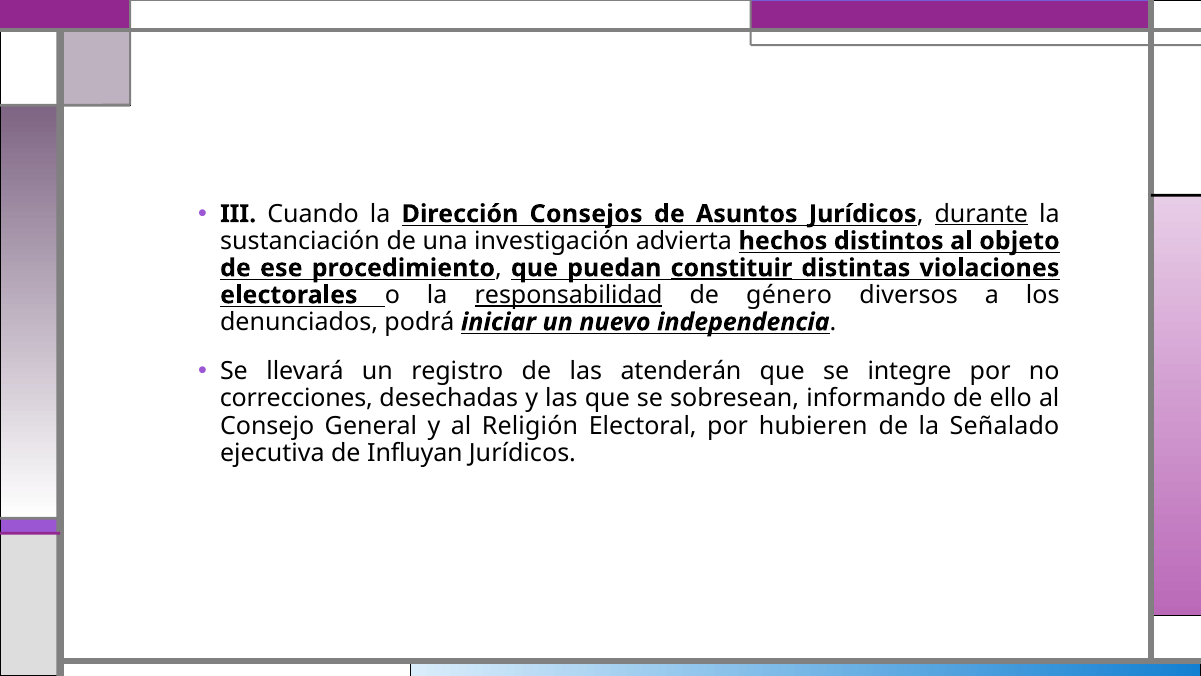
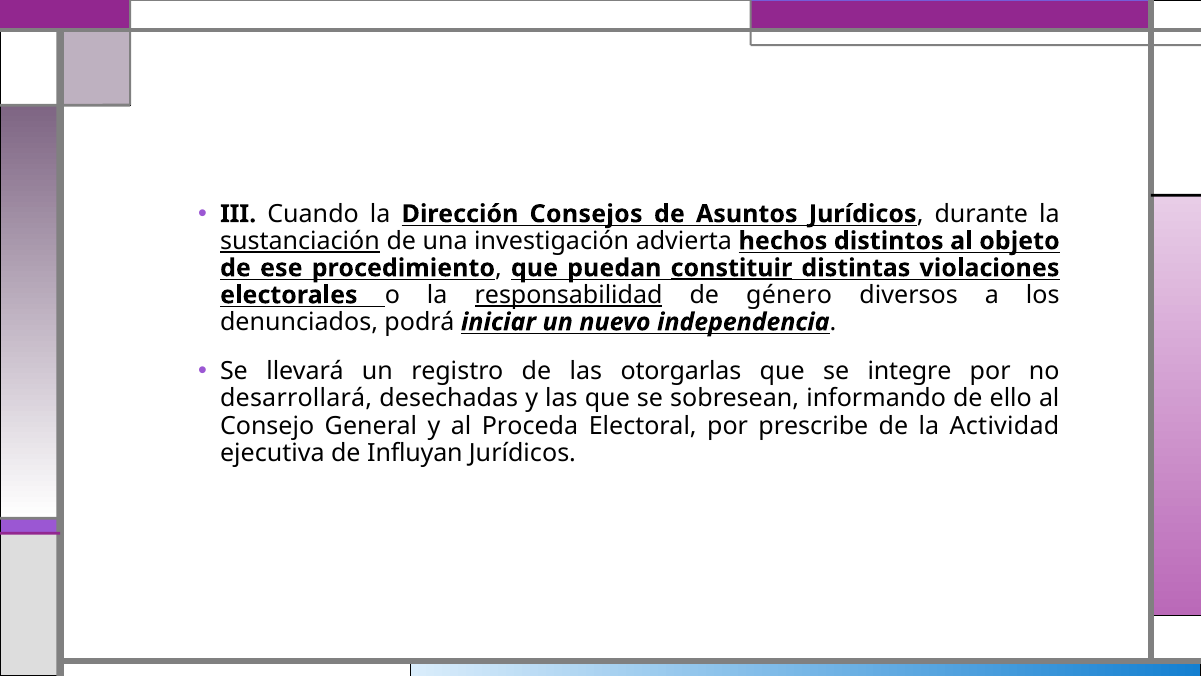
durante underline: present -> none (981, 214)
sustanciación underline: none -> present (300, 241)
atenderán: atenderán -> otorgarlas (681, 372)
correcciones: correcciones -> desarrollará (296, 399)
Religión: Religión -> Proceda (530, 426)
hubieren: hubieren -> prescribe (813, 426)
Señalado: Señalado -> Actividad (1004, 426)
